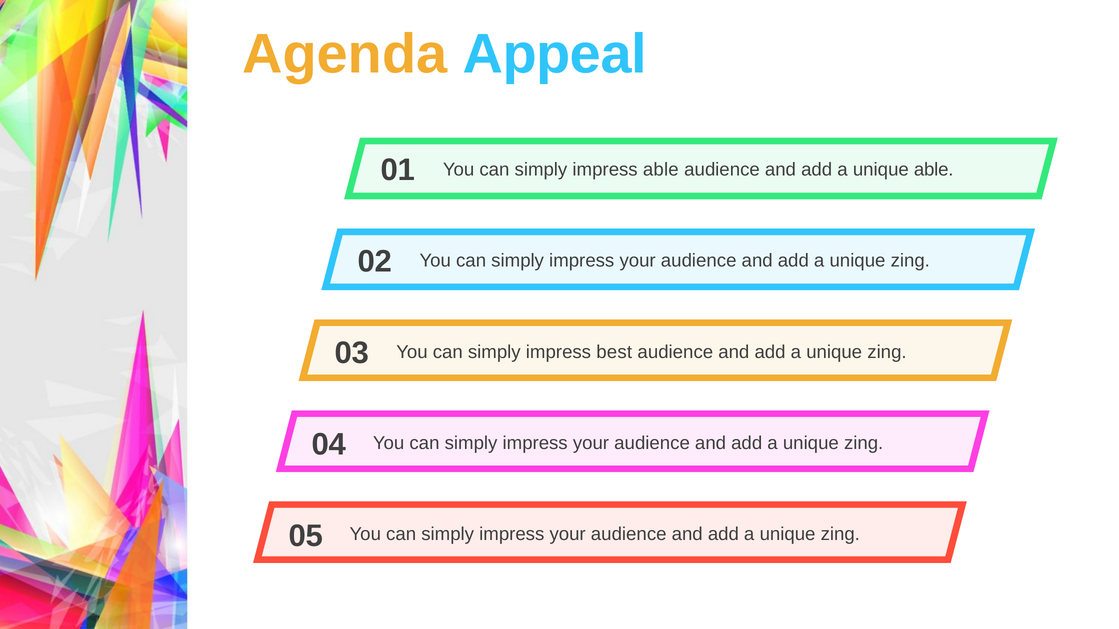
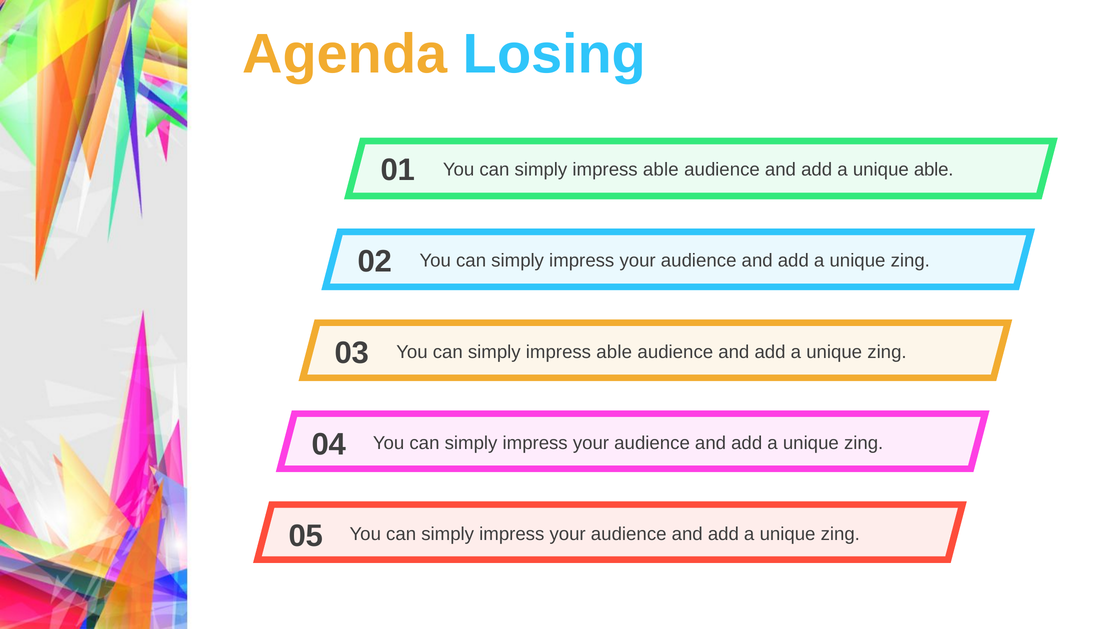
Appeal: Appeal -> Losing (555, 55)
best: best -> able (614, 352)
